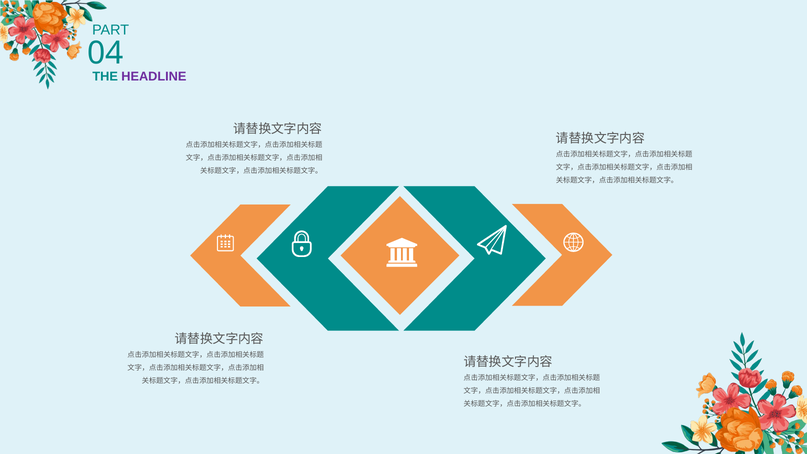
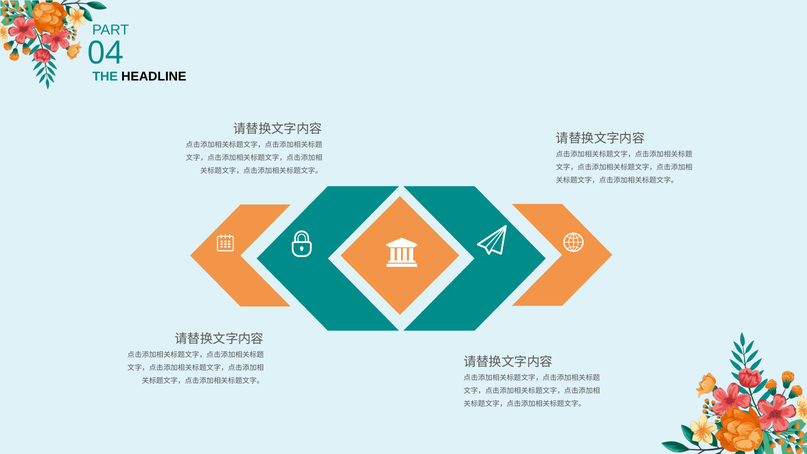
HEADLINE colour: purple -> black (154, 76)
